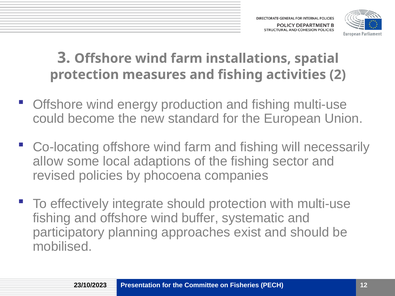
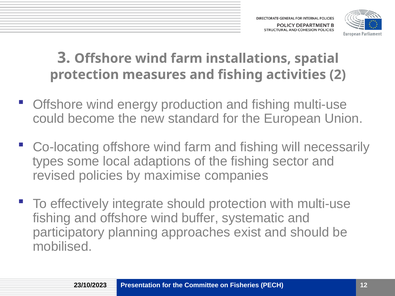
allow: allow -> types (48, 161)
phocoena: phocoena -> maximise (172, 176)
